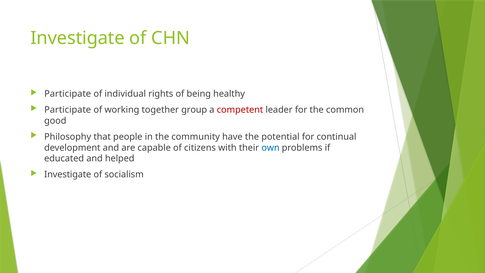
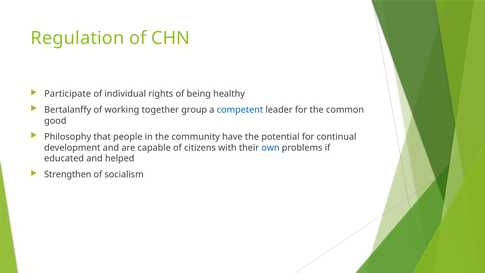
Investigate: Investigate -> Regulation (77, 38)
Participate: Participate -> Bertalanffy (68, 110)
competent colour: red -> blue (240, 110)
Investigate: Investigate -> Strengthen (68, 175)
